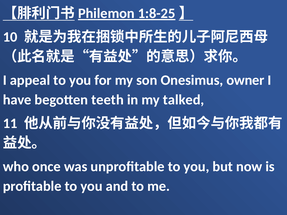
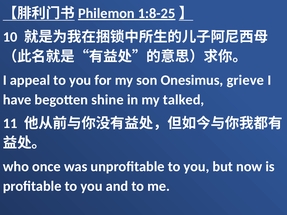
owner: owner -> grieve (245, 80)
teeth: teeth -> shine (107, 100)
